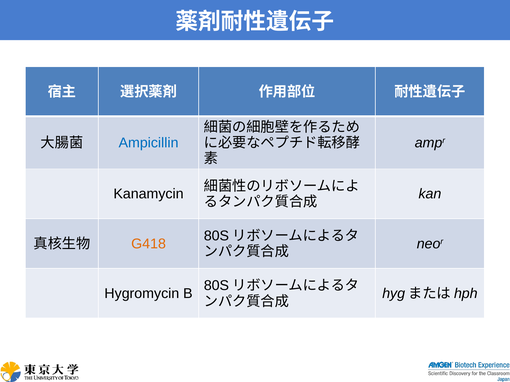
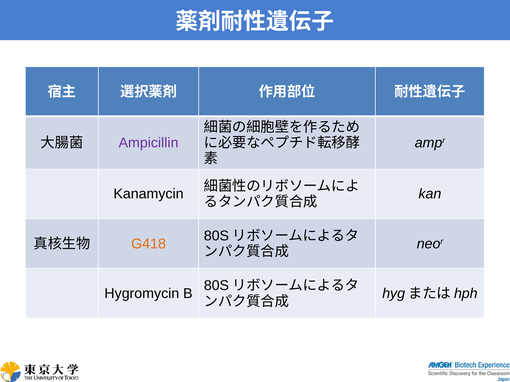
Ampicillin colour: blue -> purple (149, 143)
